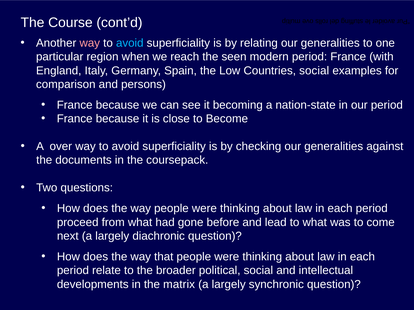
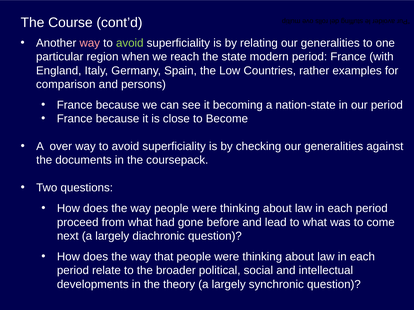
avoid colour: light blue -> light green (130, 43)
seen: seen -> state (234, 57)
Countries social: social -> rather (314, 71)
matrix: matrix -> theory (179, 285)
